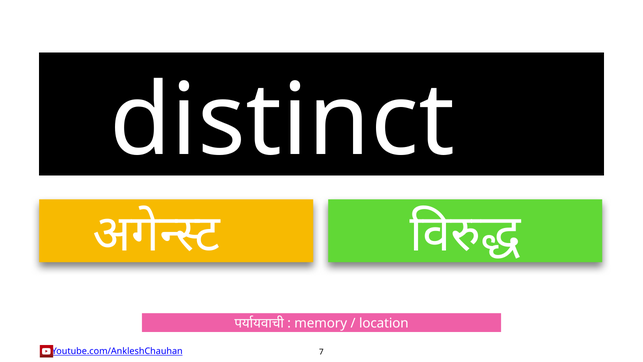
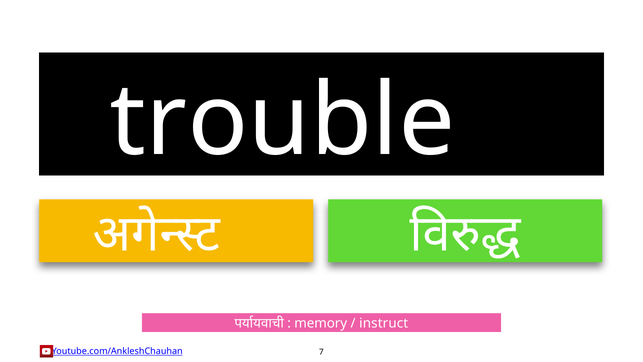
distinct: distinct -> trouble (282, 121)
location: location -> instruct (384, 323)
